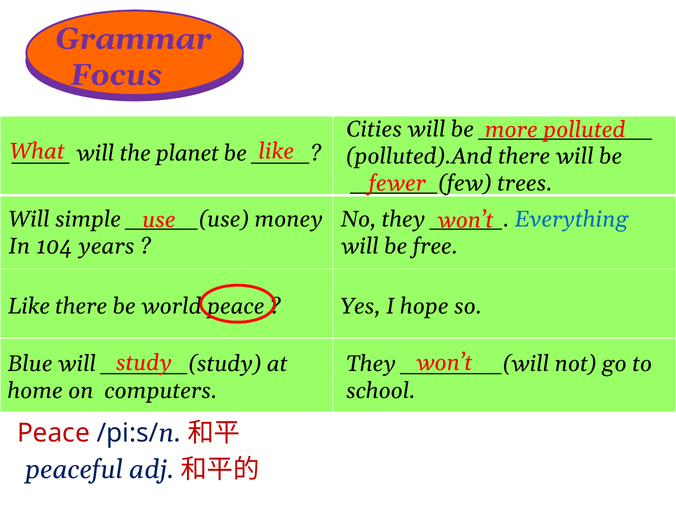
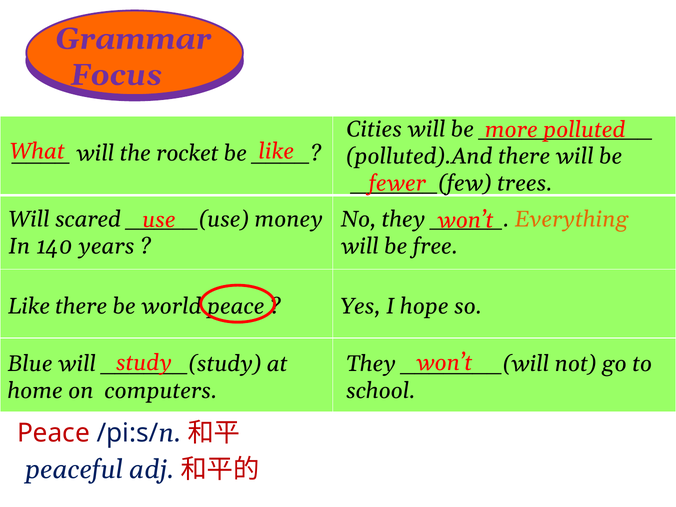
planet: planet -> rocket (187, 153)
simple: simple -> scared (88, 219)
Everything colour: blue -> orange (572, 219)
104: 104 -> 140 (54, 246)
